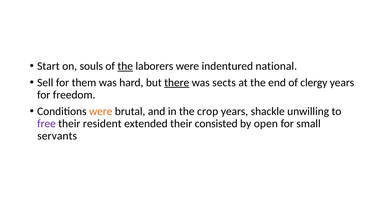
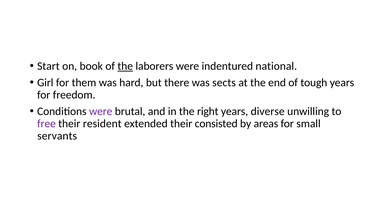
souls: souls -> book (91, 66)
Sell: Sell -> Girl (45, 83)
there underline: present -> none (177, 83)
clergy: clergy -> tough (314, 83)
were colour: orange -> purple (101, 111)
crop: crop -> right (208, 111)
shackle: shackle -> diverse (268, 111)
open: open -> areas (266, 124)
